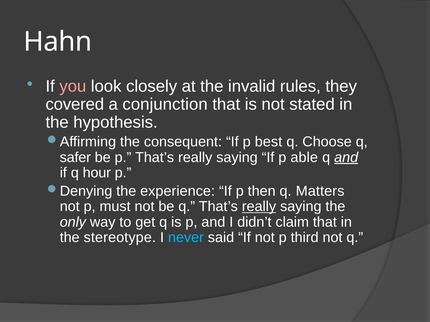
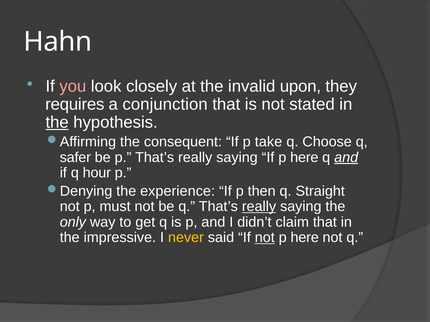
rules: rules -> upon (300, 86)
covered: covered -> requires (75, 104)
the underline: none -> present (57, 122)
best: best -> take (269, 142)
If p able: able -> here (304, 158)
Matters: Matters -> Straight (320, 191)
stereotype: stereotype -> impressive (120, 238)
never colour: light blue -> yellow (186, 238)
not underline: none -> present (265, 238)
third: third -> here (305, 238)
